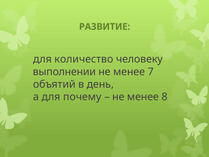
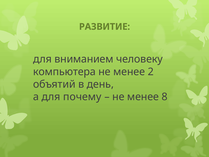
количество: количество -> вниманием (84, 59)
выполнении: выполнении -> компьютера (64, 72)
7: 7 -> 2 (151, 72)
